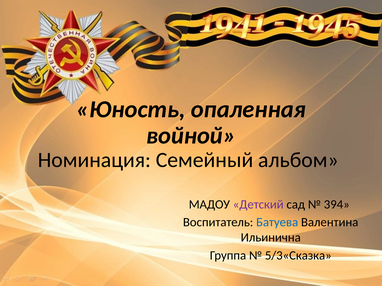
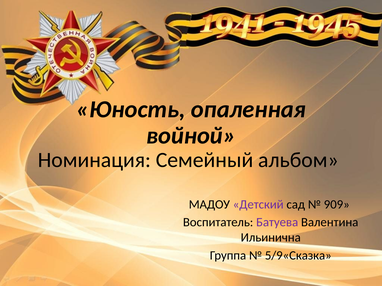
394: 394 -> 909 (337, 205)
Батуева colour: blue -> purple (277, 223)
5/3«Сказка: 5/3«Сказка -> 5/9«Сказка (298, 256)
